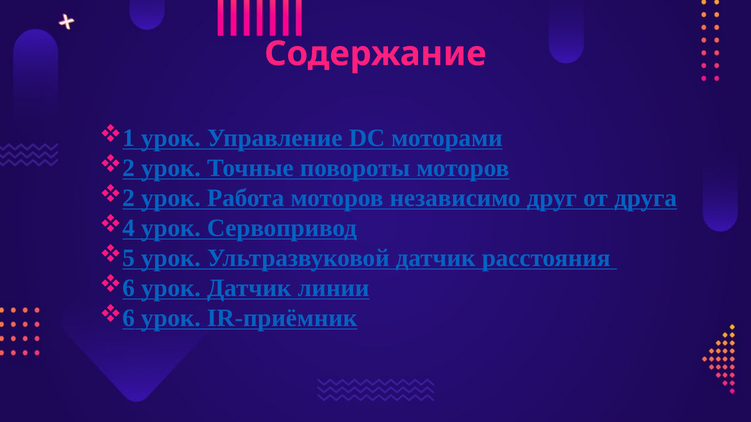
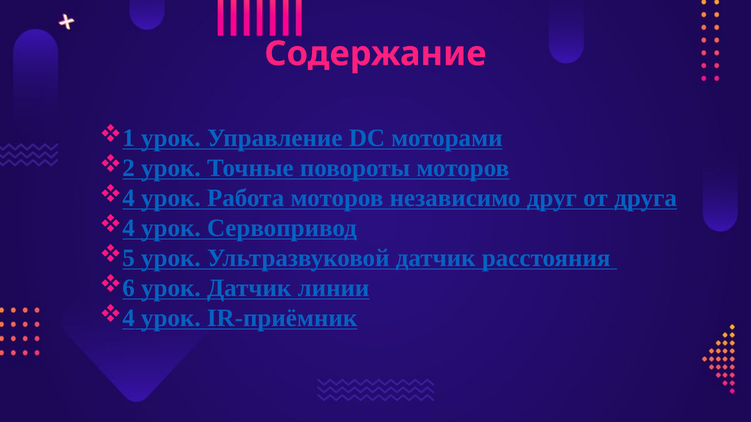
2: 2 -> 4 (129, 198)
6: 6 -> 4 (129, 318)
